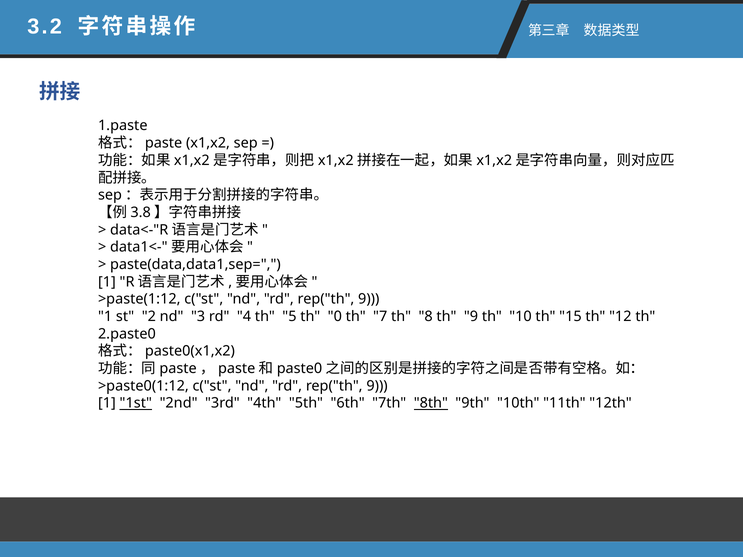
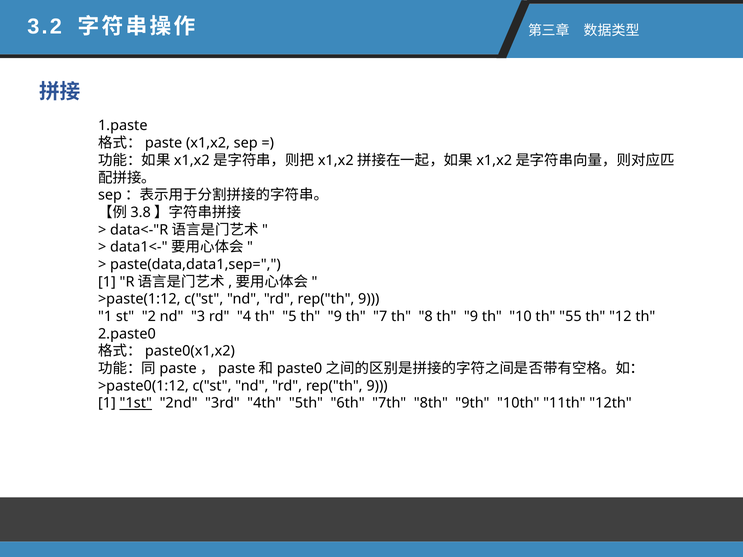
5 th 0: 0 -> 9 (335, 317)
15: 15 -> 55 (570, 317)
8th underline: present -> none (431, 403)
